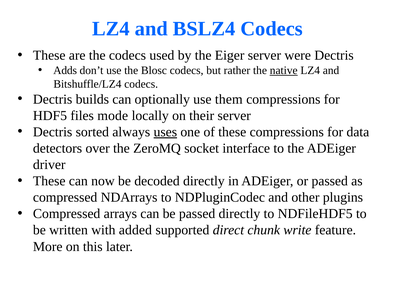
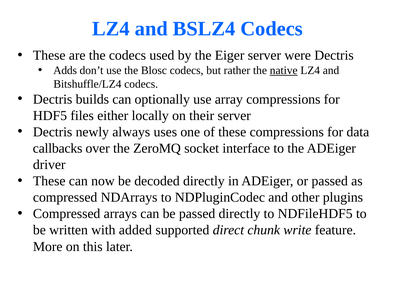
them: them -> array (229, 99)
mode: mode -> either (113, 115)
sorted: sorted -> newly (92, 132)
uses underline: present -> none (165, 132)
detectors: detectors -> callbacks (58, 148)
